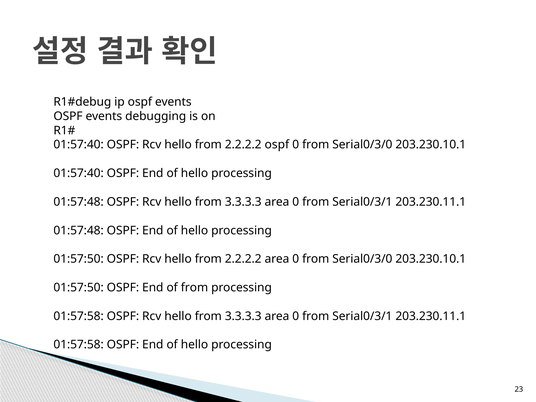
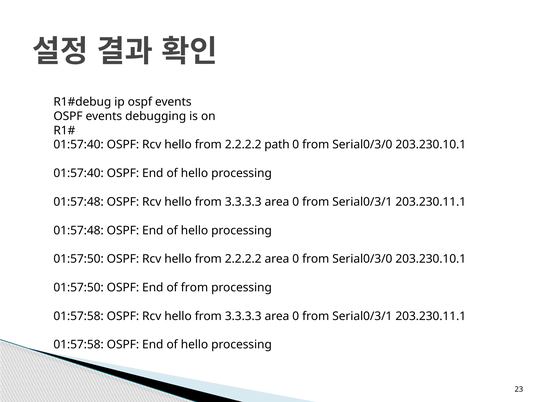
2.2.2.2 ospf: ospf -> path (277, 145)
